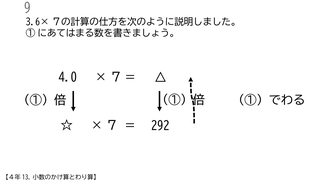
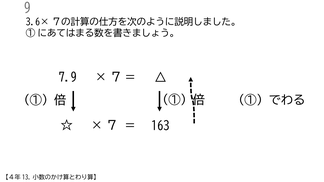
4.0: 4.0 -> 7.9 (68, 78)
292: 292 -> 163 (160, 126)
